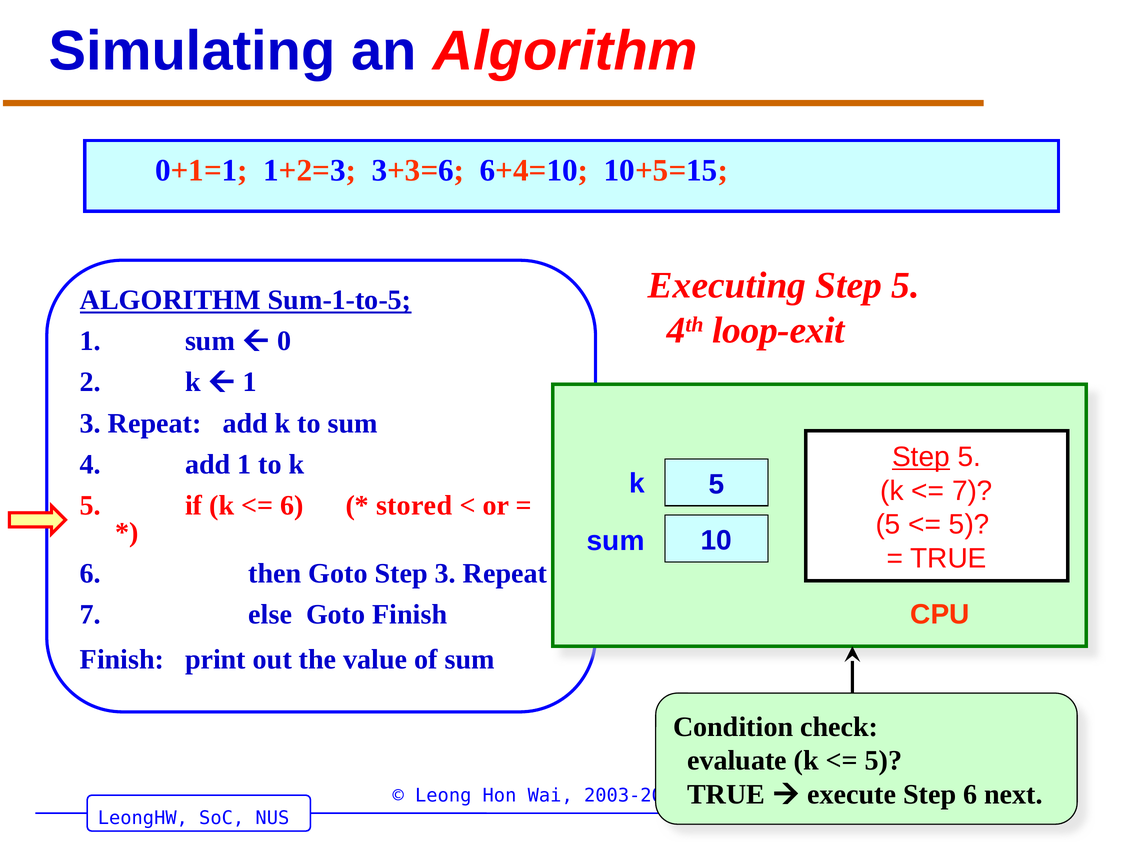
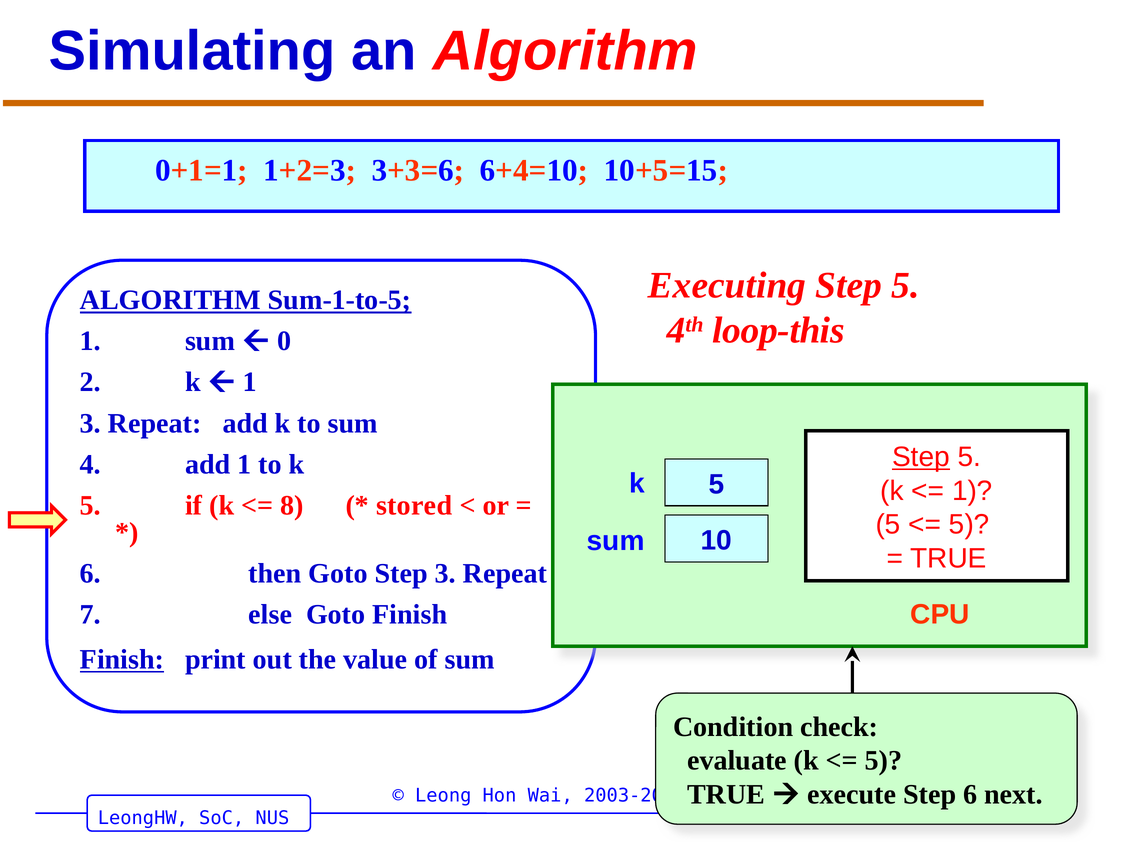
loop-exit: loop-exit -> loop-this (778, 330)
7: 7 -> 1 (972, 491)
6: 6 -> 8 (292, 505)
Finish underline: none -> present (122, 660)
